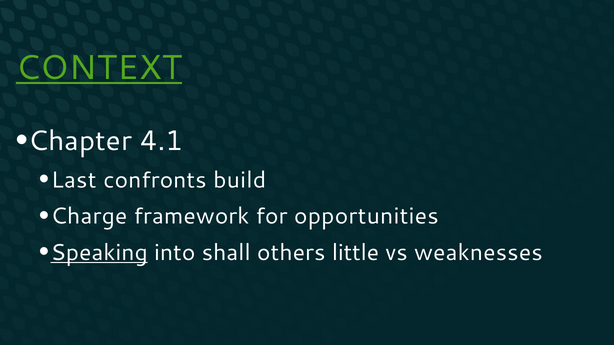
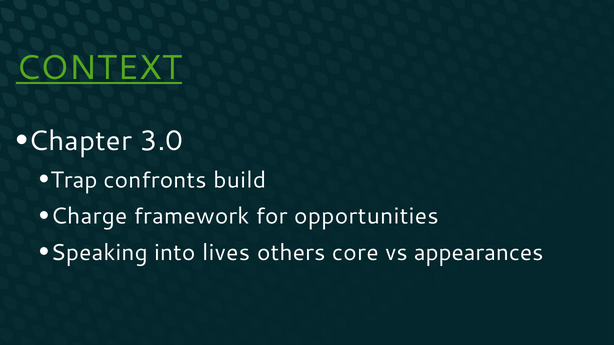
4.1: 4.1 -> 3.0 (162, 141)
Last: Last -> Trap (74, 180)
Speaking underline: present -> none (99, 253)
shall: shall -> lives (226, 253)
little: little -> core (355, 253)
weaknesses: weaknesses -> appearances (479, 253)
